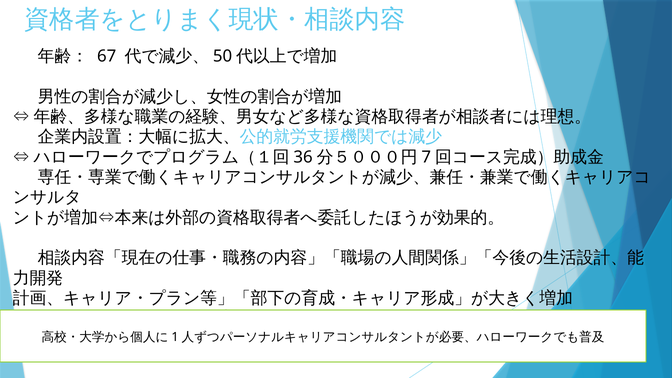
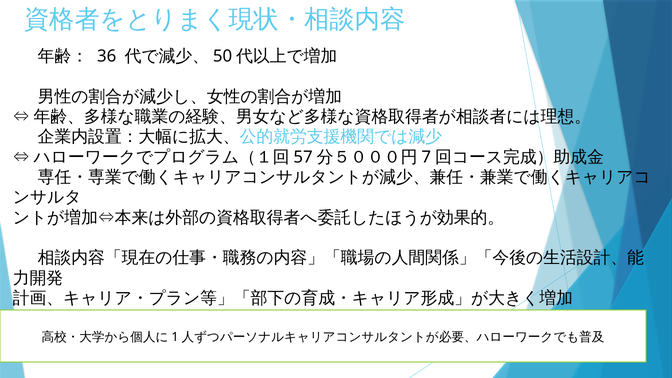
67: 67 -> 36 (107, 56)
36: 36 -> 57 (303, 157)
